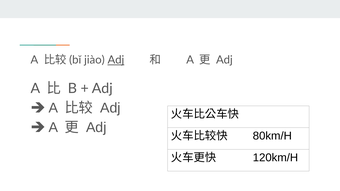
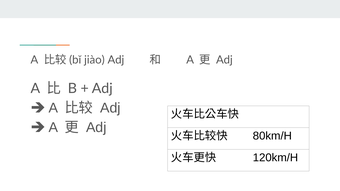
Adj underline: present -> none (116, 60)
